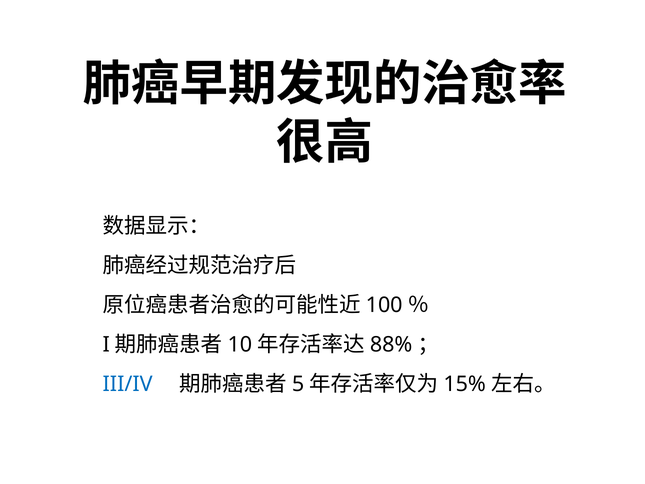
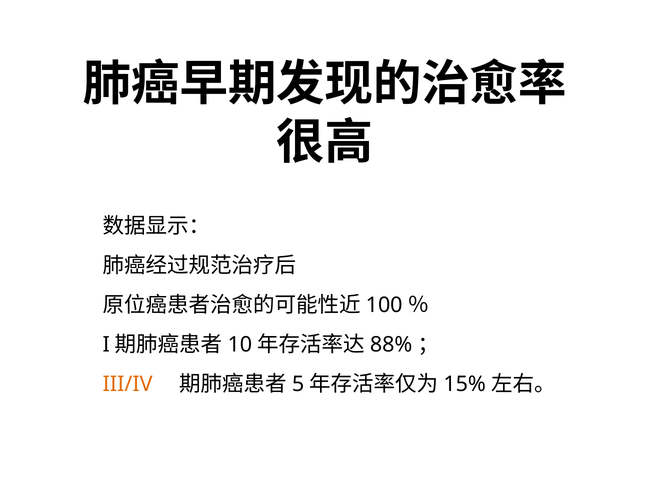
III/IV colour: blue -> orange (128, 384)
